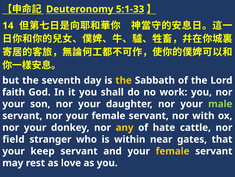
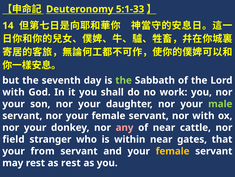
the colour: yellow -> light green (124, 80)
faith: faith -> with (14, 92)
any colour: yellow -> pink (125, 127)
of hate: hate -> near (164, 127)
keep: keep -> from (43, 151)
as love: love -> rest (71, 162)
